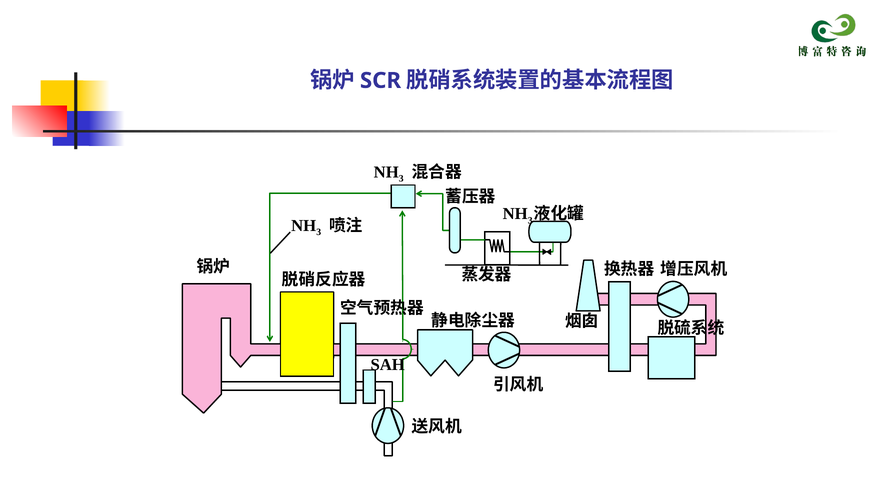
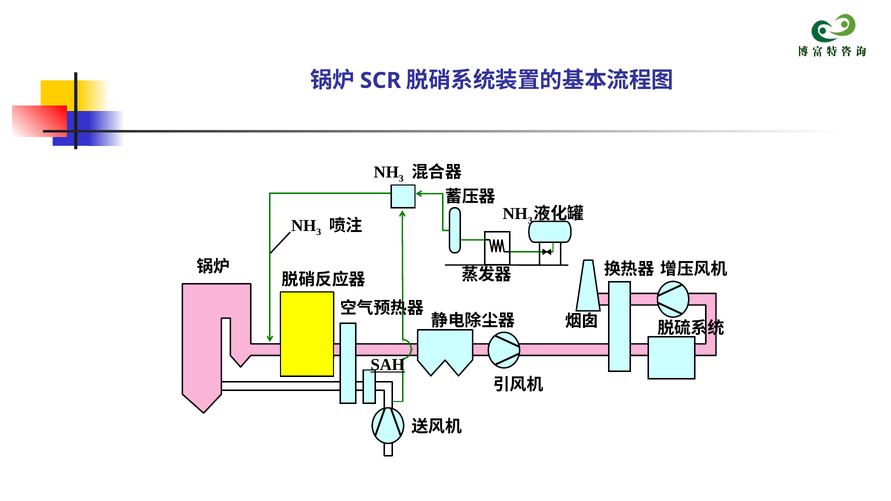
SAH underline: none -> present (388, 365)
